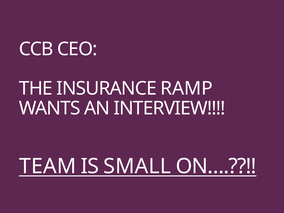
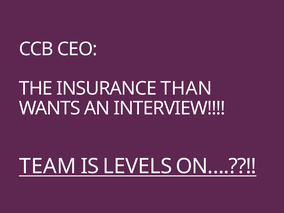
RAMP: RAMP -> THAN (186, 89)
SMALL: SMALL -> LEVELS (137, 166)
